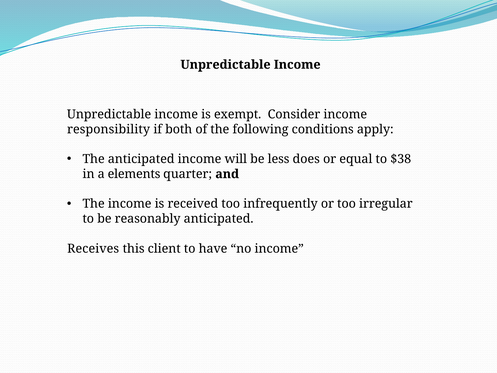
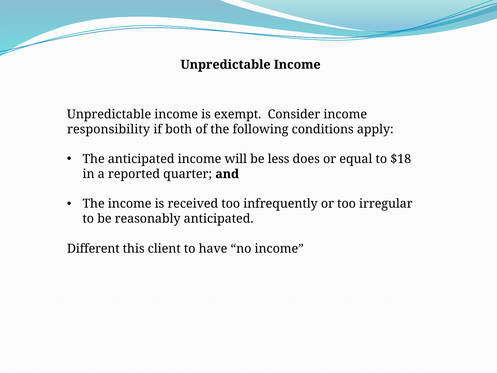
$38: $38 -> $18 (401, 159)
elements: elements -> reported (134, 174)
Receives: Receives -> Different (93, 248)
